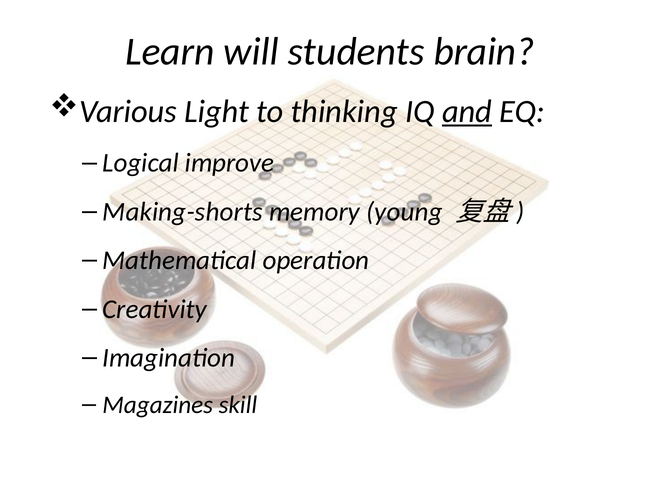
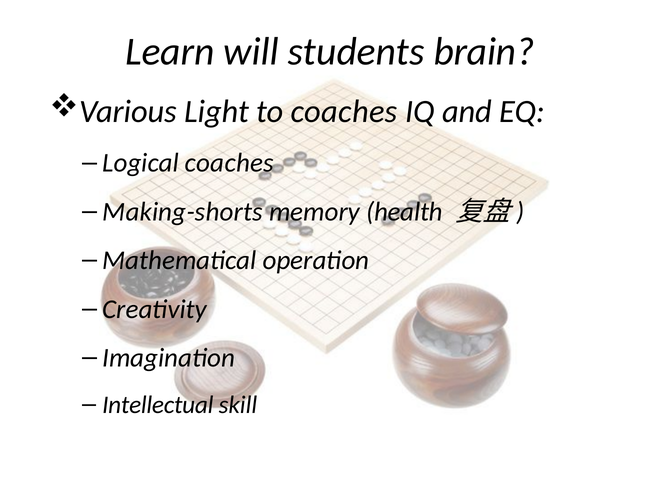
to thinking: thinking -> coaches (344, 111)
and underline: present -> none (467, 111)
Logical improve: improve -> coaches (229, 163)
young: young -> health (404, 212)
Magazines: Magazines -> Intellectual (158, 405)
